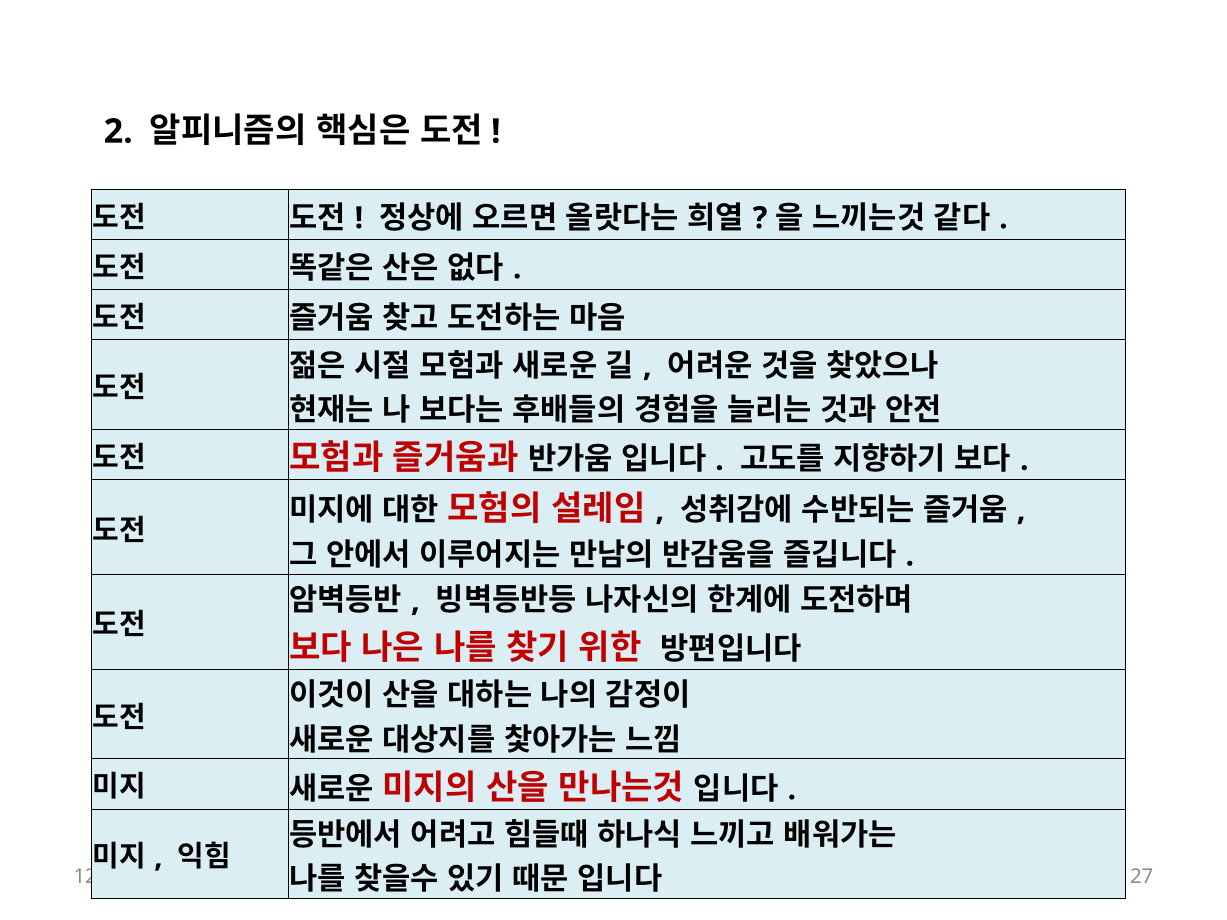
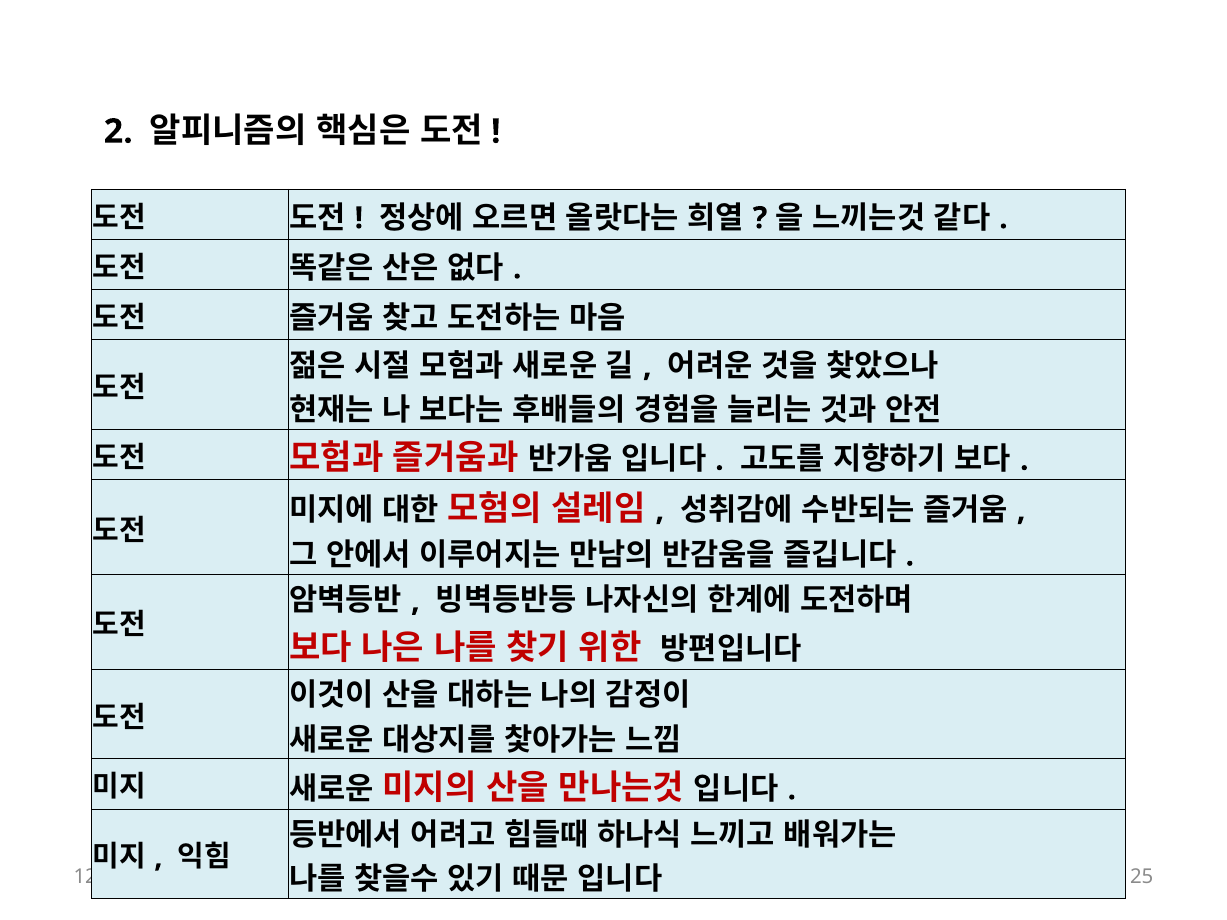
27: 27 -> 25 (1142, 877)
